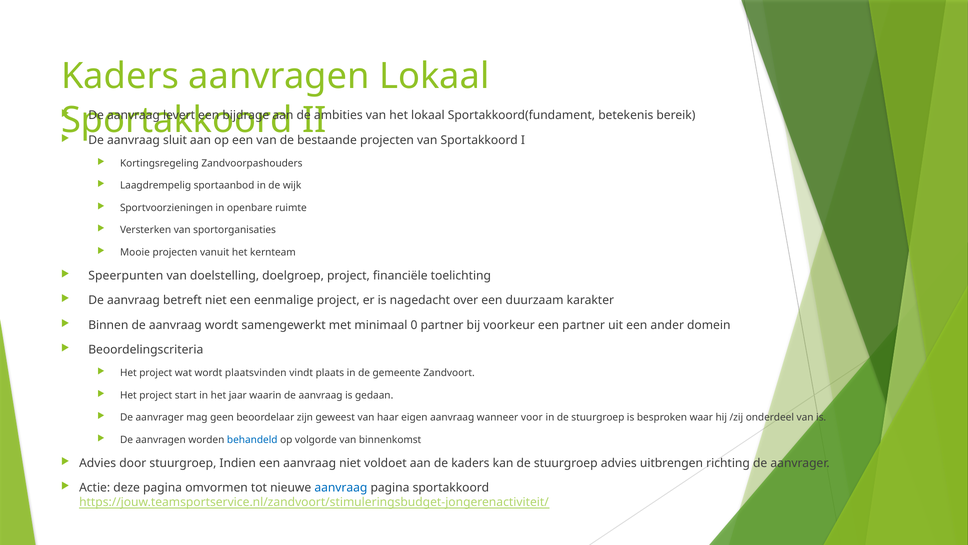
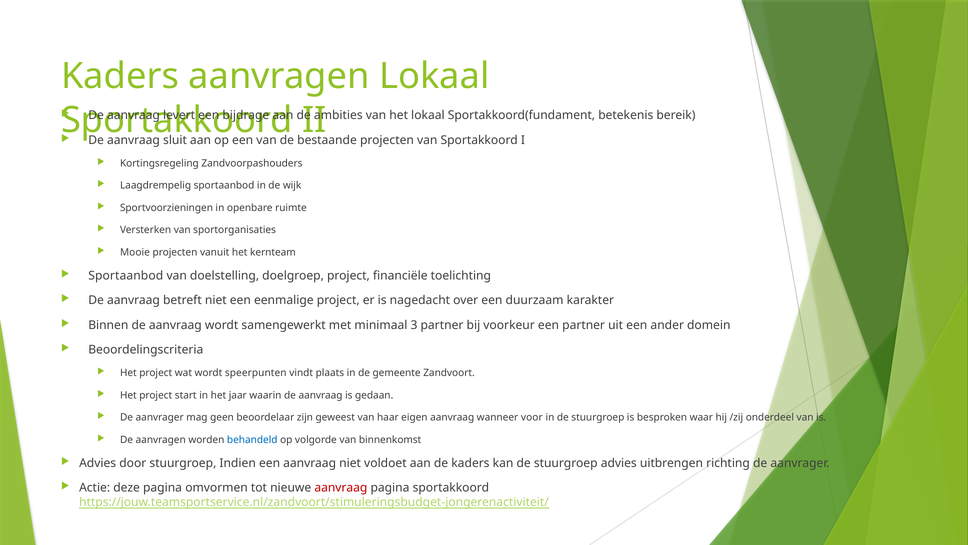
Speerpunten: Speerpunten -> Sportaanbod (126, 276)
0: 0 -> 3 (414, 325)
plaatsvinden: plaatsvinden -> speerpunten (256, 373)
aanvraag colour: blue -> red (341, 487)
